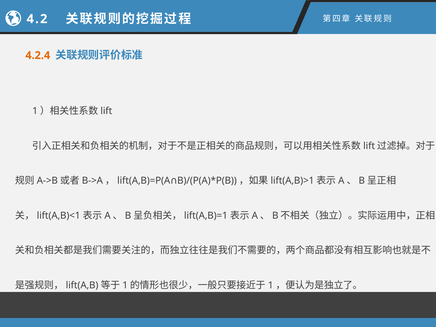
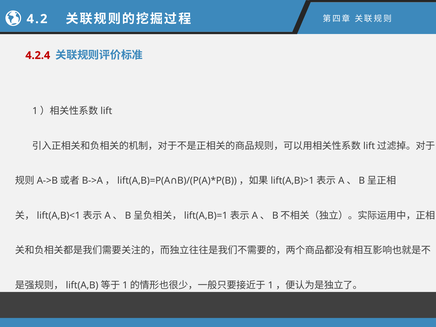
4.2.4 colour: orange -> red (38, 55)
